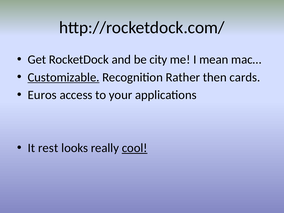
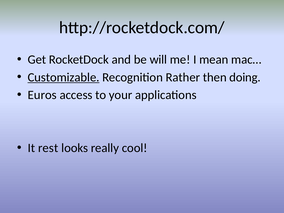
city: city -> will (158, 60)
cards: cards -> doing (245, 77)
cool underline: present -> none (135, 148)
